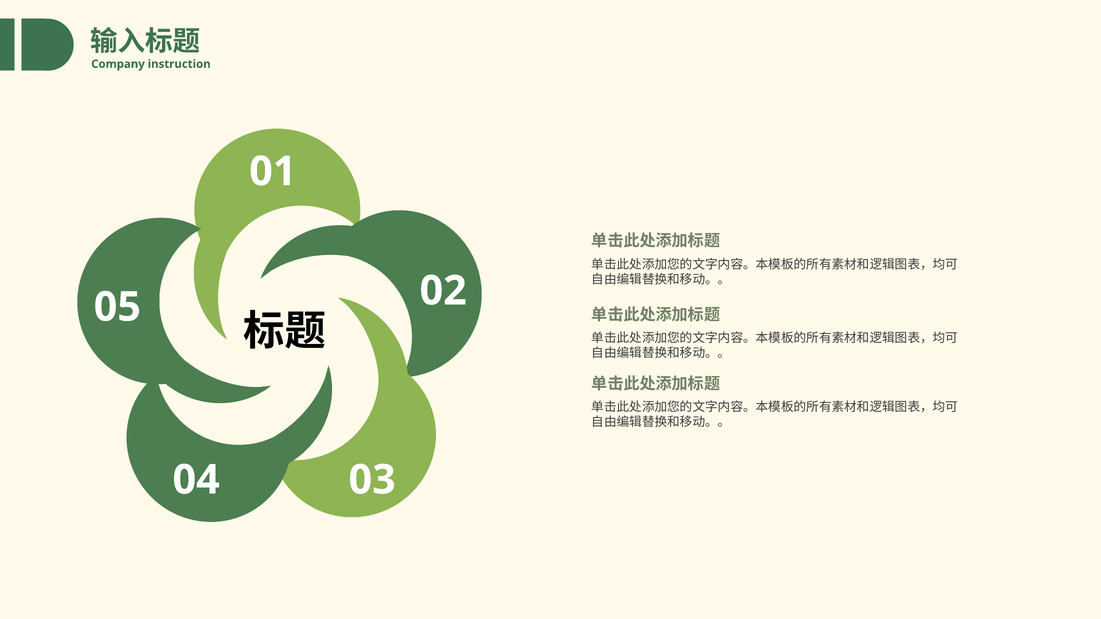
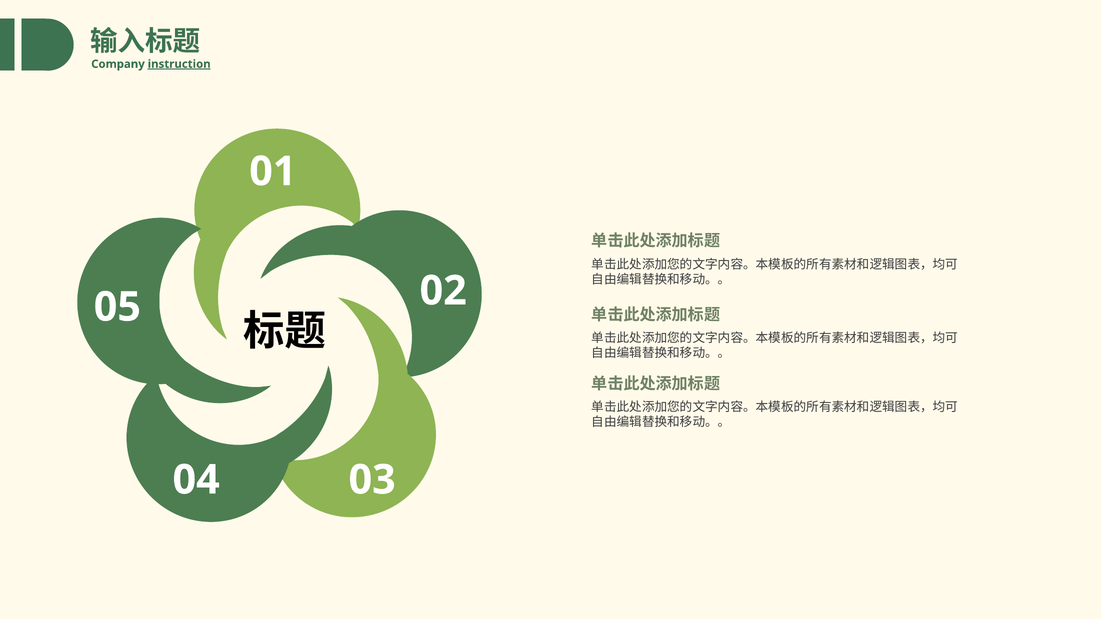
instruction underline: none -> present (179, 64)
